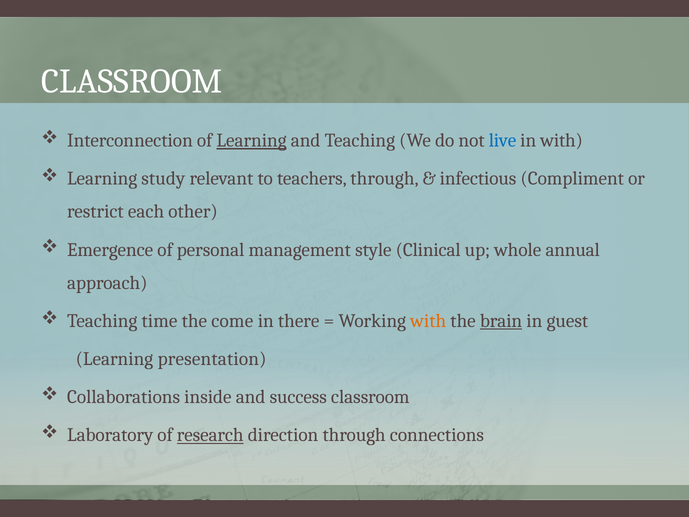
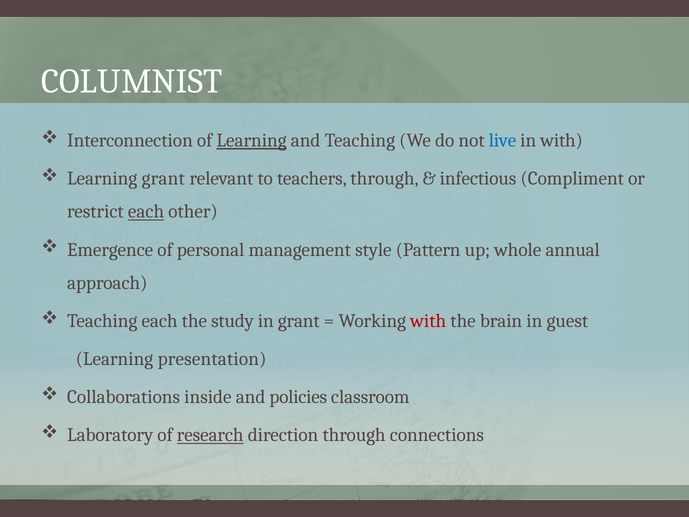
CLASSROOM: CLASSROOM -> COLUMNIST (132, 82)
Learning study: study -> grant (163, 178)
each underline: none -> present (146, 212)
Clinical: Clinical -> Pattern (428, 250)
Teaching time: time -> each (160, 321)
come: come -> study (232, 321)
in there: there -> grant (299, 321)
with colour: orange -> red (428, 321)
brain underline: present -> none (501, 321)
success: success -> policies (298, 397)
